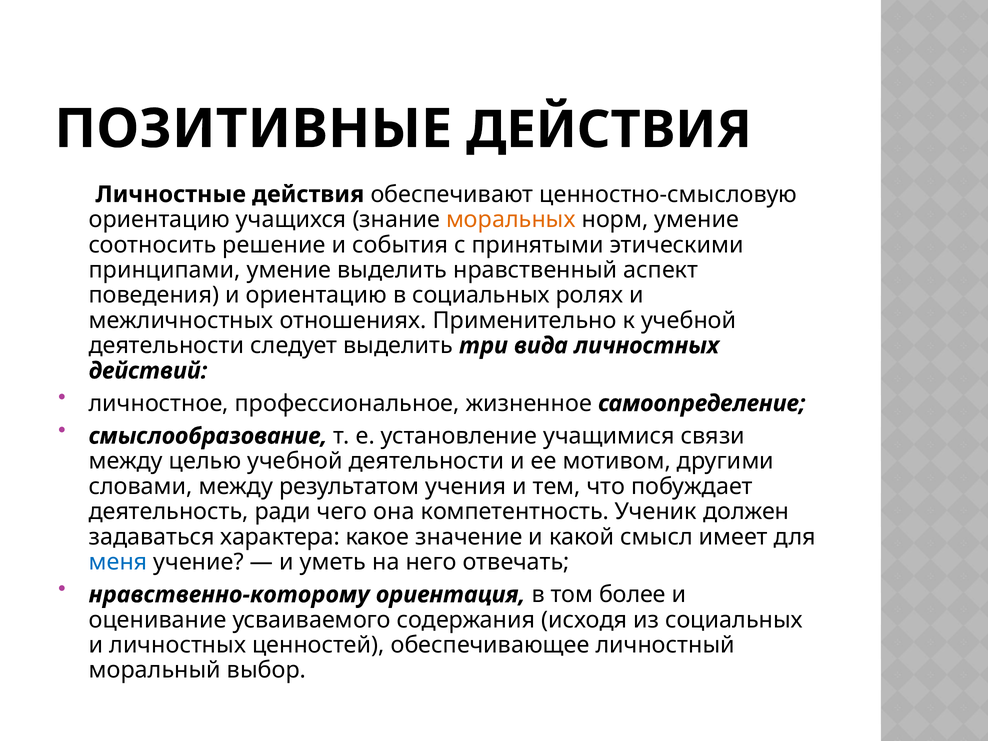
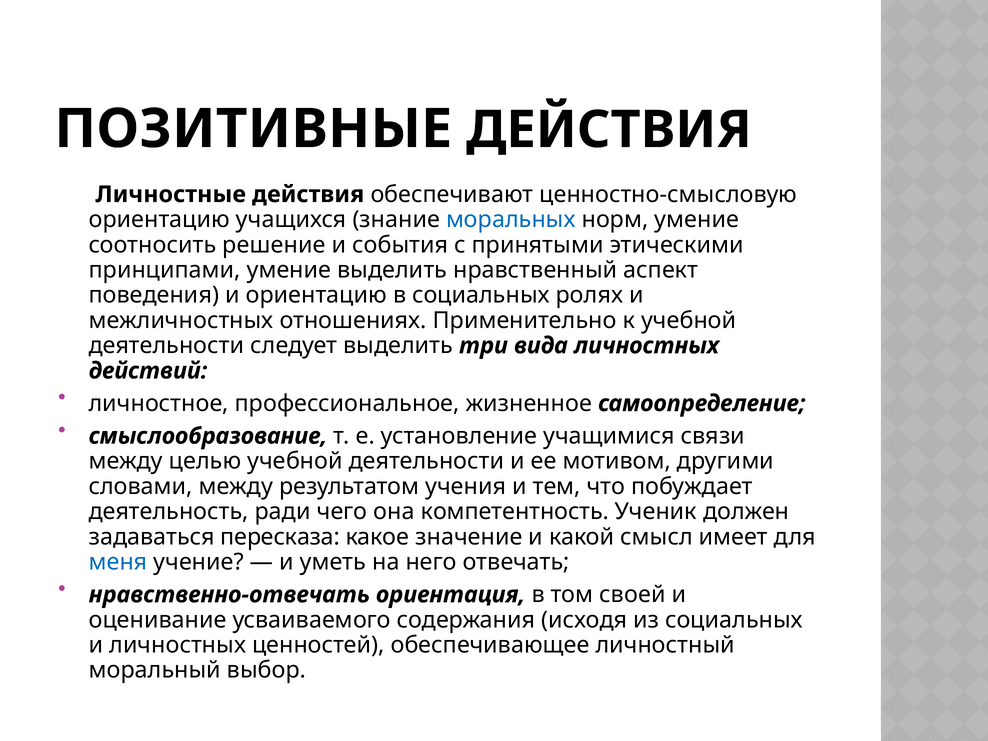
моральных colour: orange -> blue (511, 220)
характера: характера -> пересказа (280, 537)
нравственно-которому: нравственно-которому -> нравственно-отвечать (229, 595)
более: более -> своей (632, 595)
